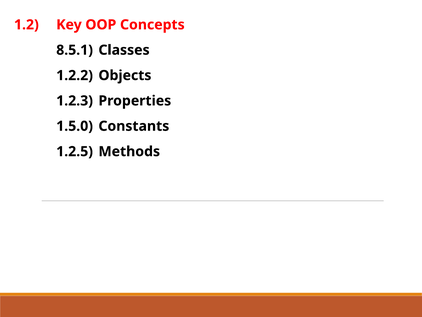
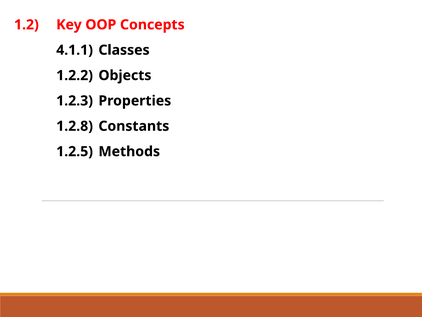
8.5.1: 8.5.1 -> 4.1.1 (75, 50)
1.5.0: 1.5.0 -> 1.2.8 (75, 126)
